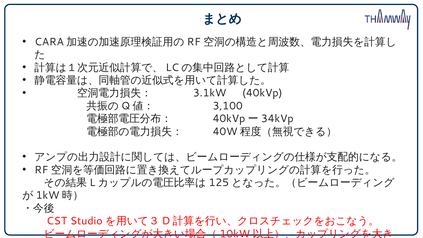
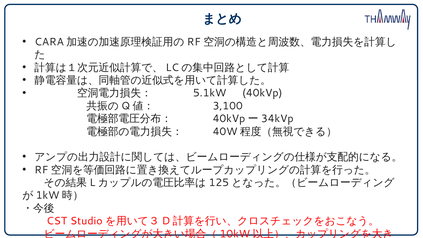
3.1kW: 3.1kW -> 5.1kW (210, 93)
